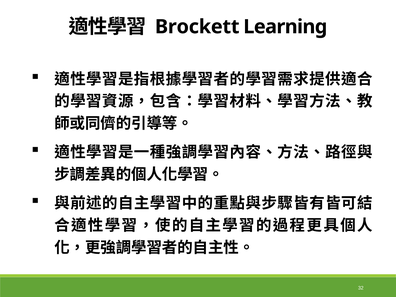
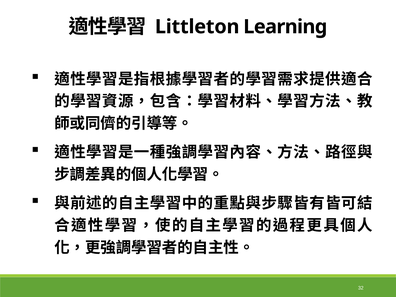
Brockett: Brockett -> Littleton (197, 27)
